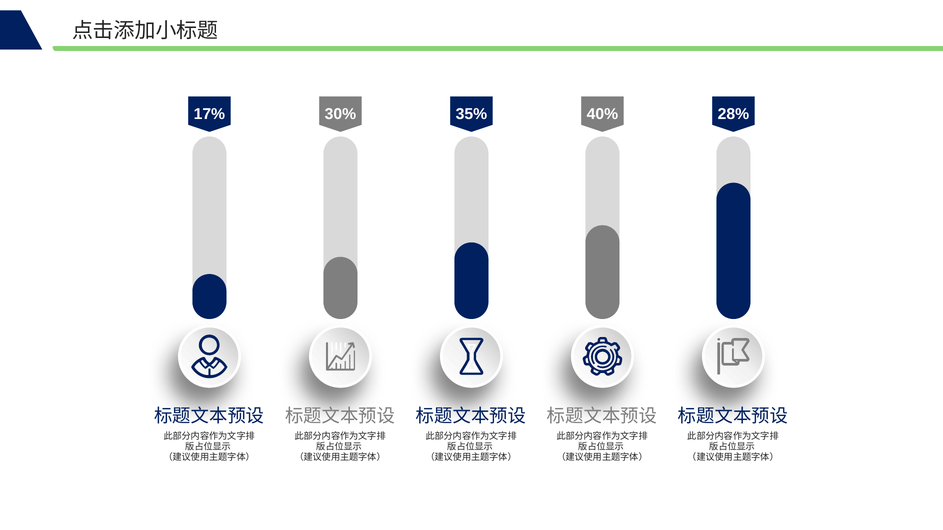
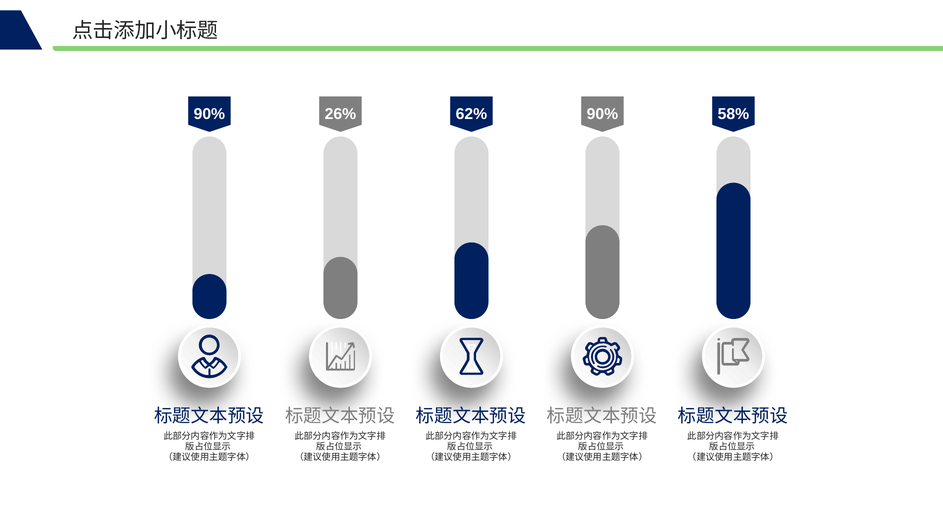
17%: 17% -> 90% (209, 114)
30%: 30% -> 26% (340, 114)
35%: 35% -> 62% (471, 114)
40%: 40% -> 90% (602, 114)
28%: 28% -> 58% (733, 114)
